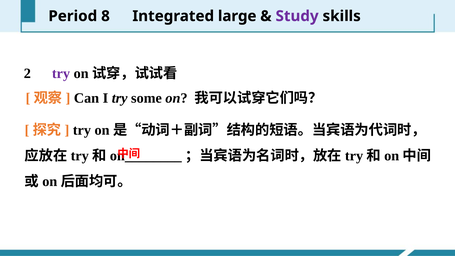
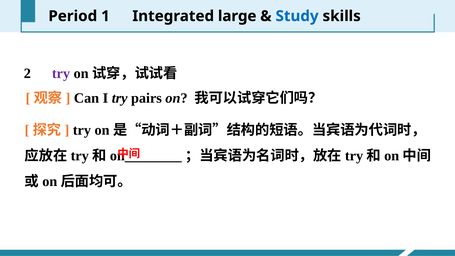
8: 8 -> 1 (105, 16)
Study colour: purple -> blue (297, 16)
some: some -> pairs (146, 98)
